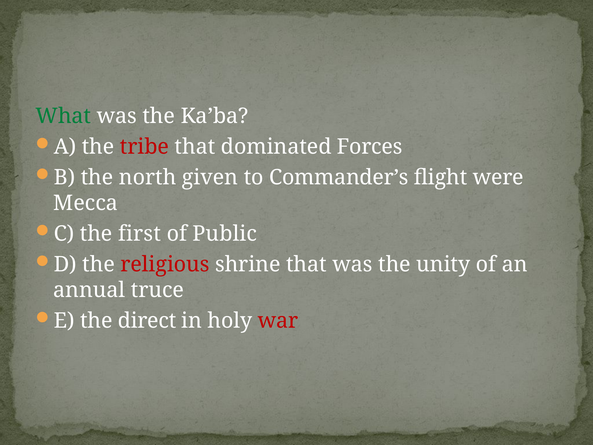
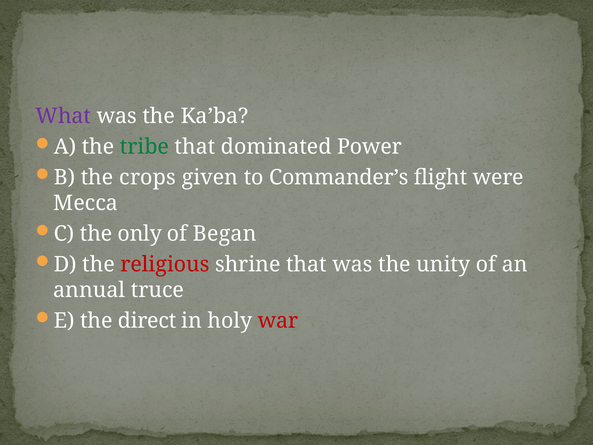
What colour: green -> purple (63, 116)
tribe colour: red -> green (145, 147)
Forces: Forces -> Power (370, 147)
north: north -> crops (148, 177)
first: first -> only (140, 234)
Public: Public -> Began (225, 234)
